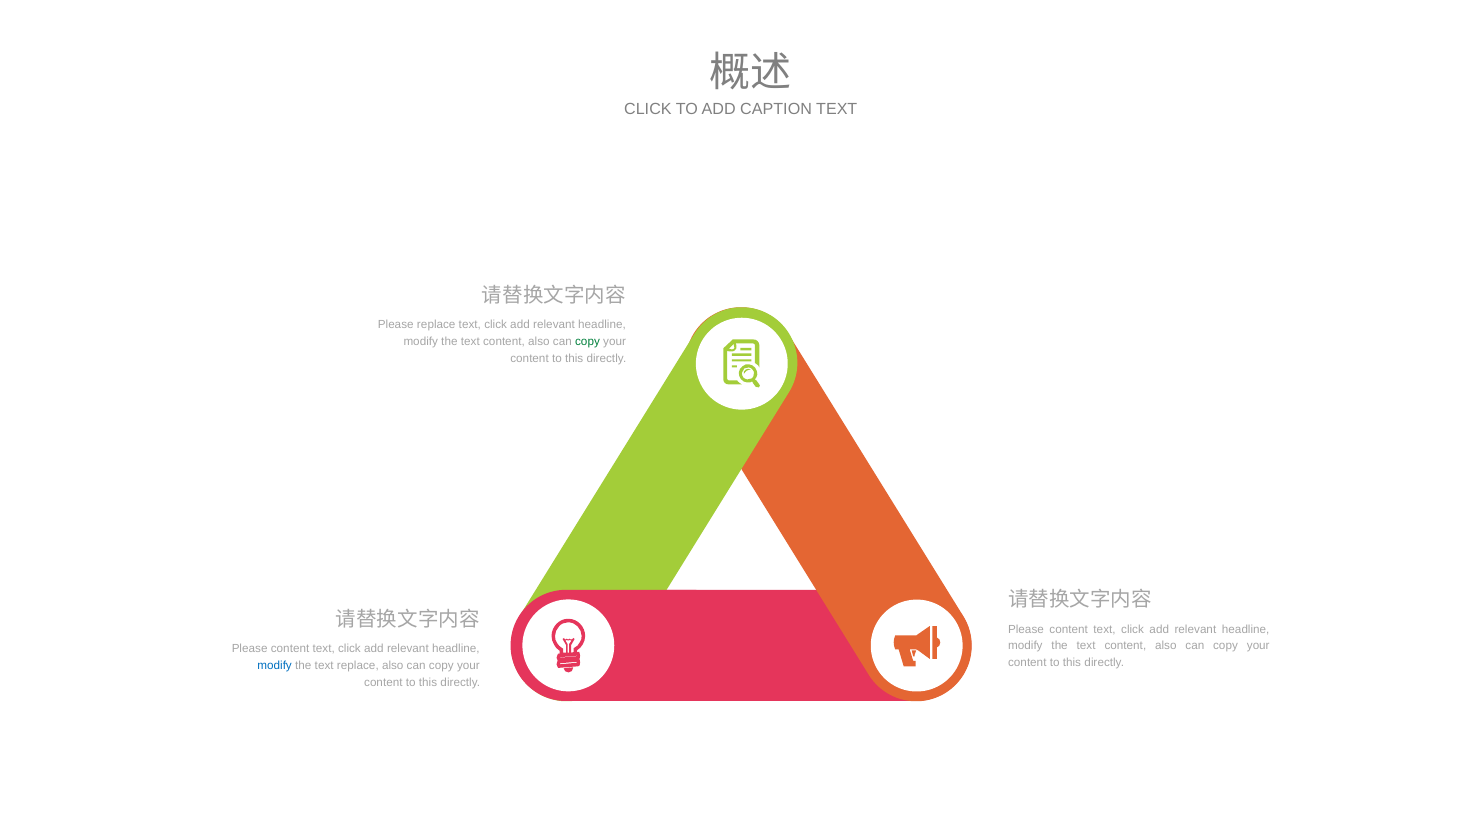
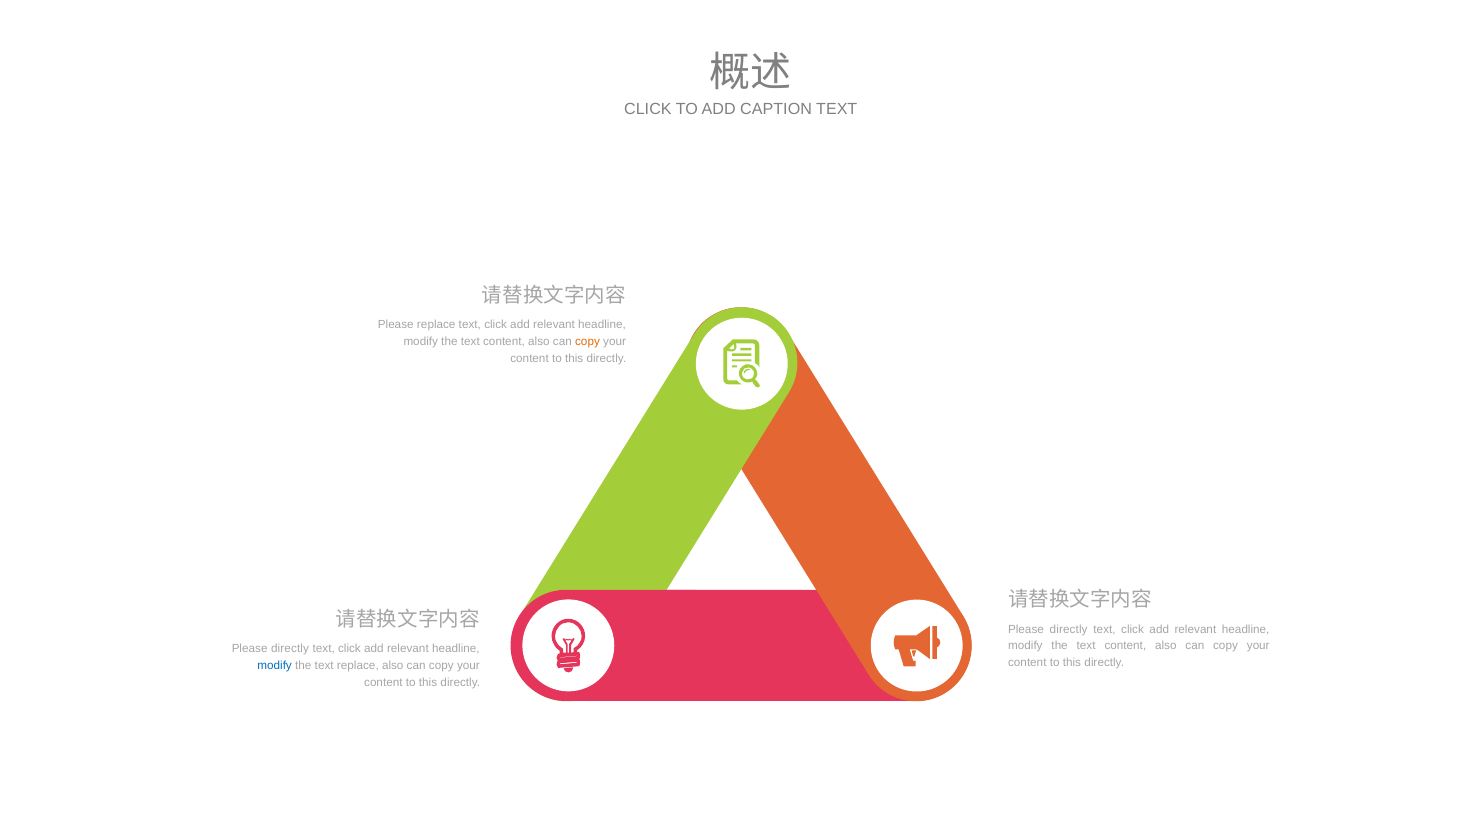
copy colour: green -> orange (587, 341)
content: content -> directly (1069, 629)
content: content -> directly (290, 648)
